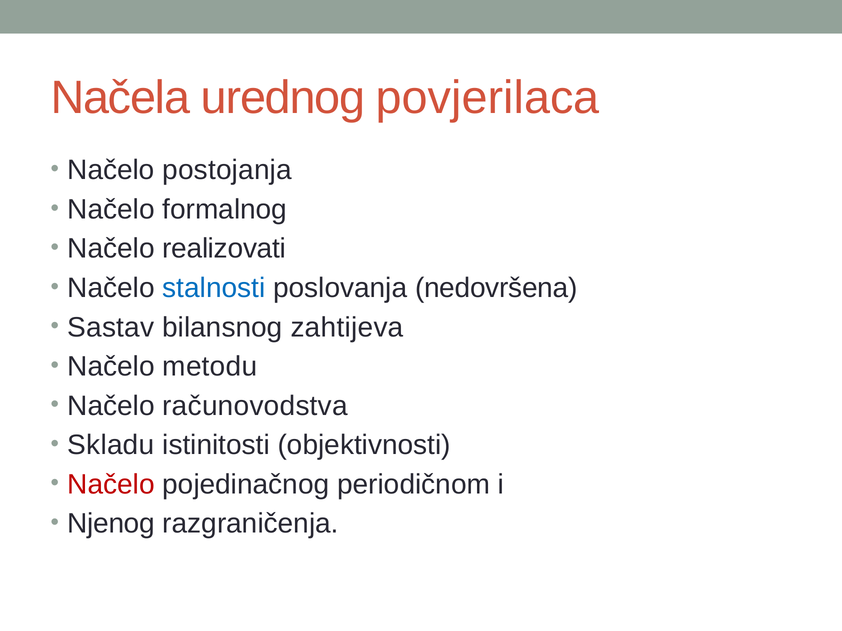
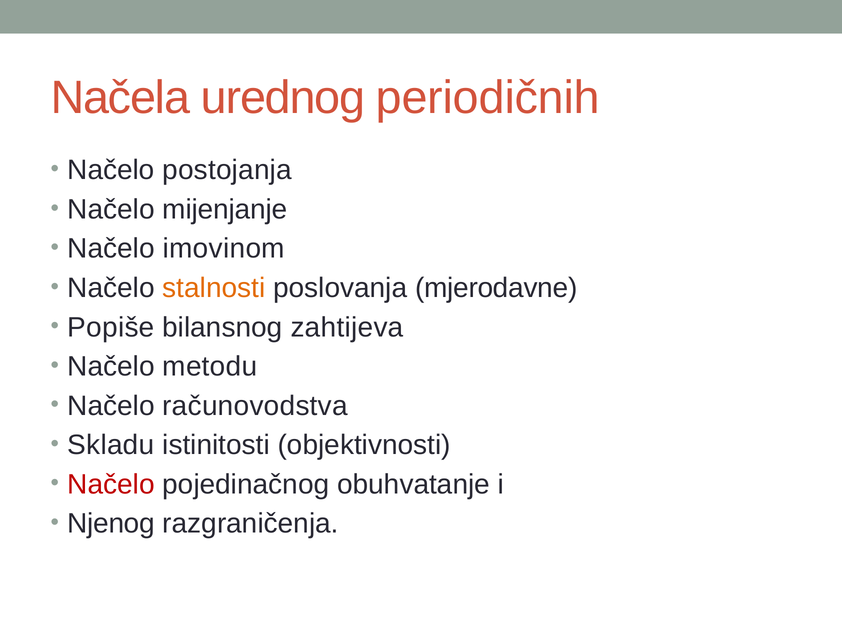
povjerilaca: povjerilaca -> periodičnih (488, 98)
formalnog: formalnog -> mijenjanje (225, 210)
realizovati: realizovati -> imovinom (224, 249)
stalnosti colour: blue -> orange (214, 288)
nedovršena: nedovršena -> mjerodavne (496, 288)
Sastav: Sastav -> Popiše (111, 328)
periodičnom: periodičnom -> obuhvatanje (414, 485)
